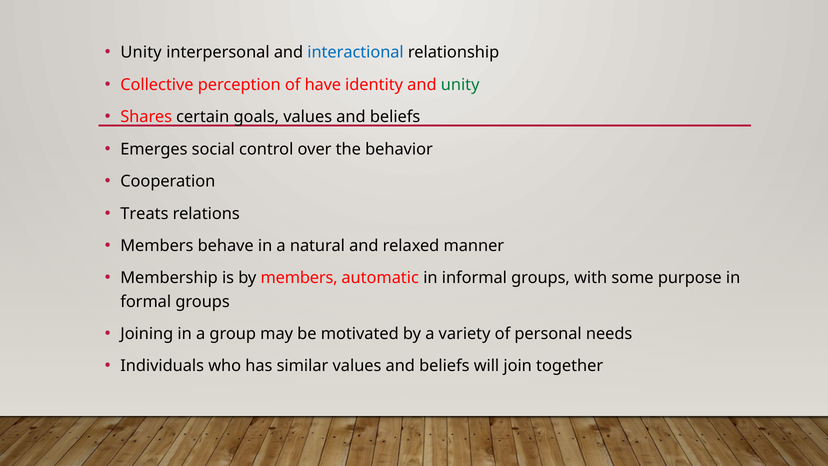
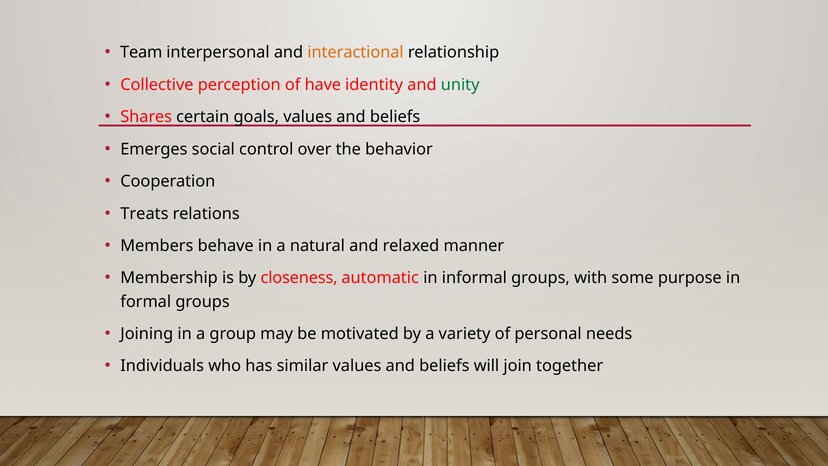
Unity: Unity -> Team (141, 52)
interactional colour: blue -> orange (356, 52)
by members: members -> closeness (299, 278)
